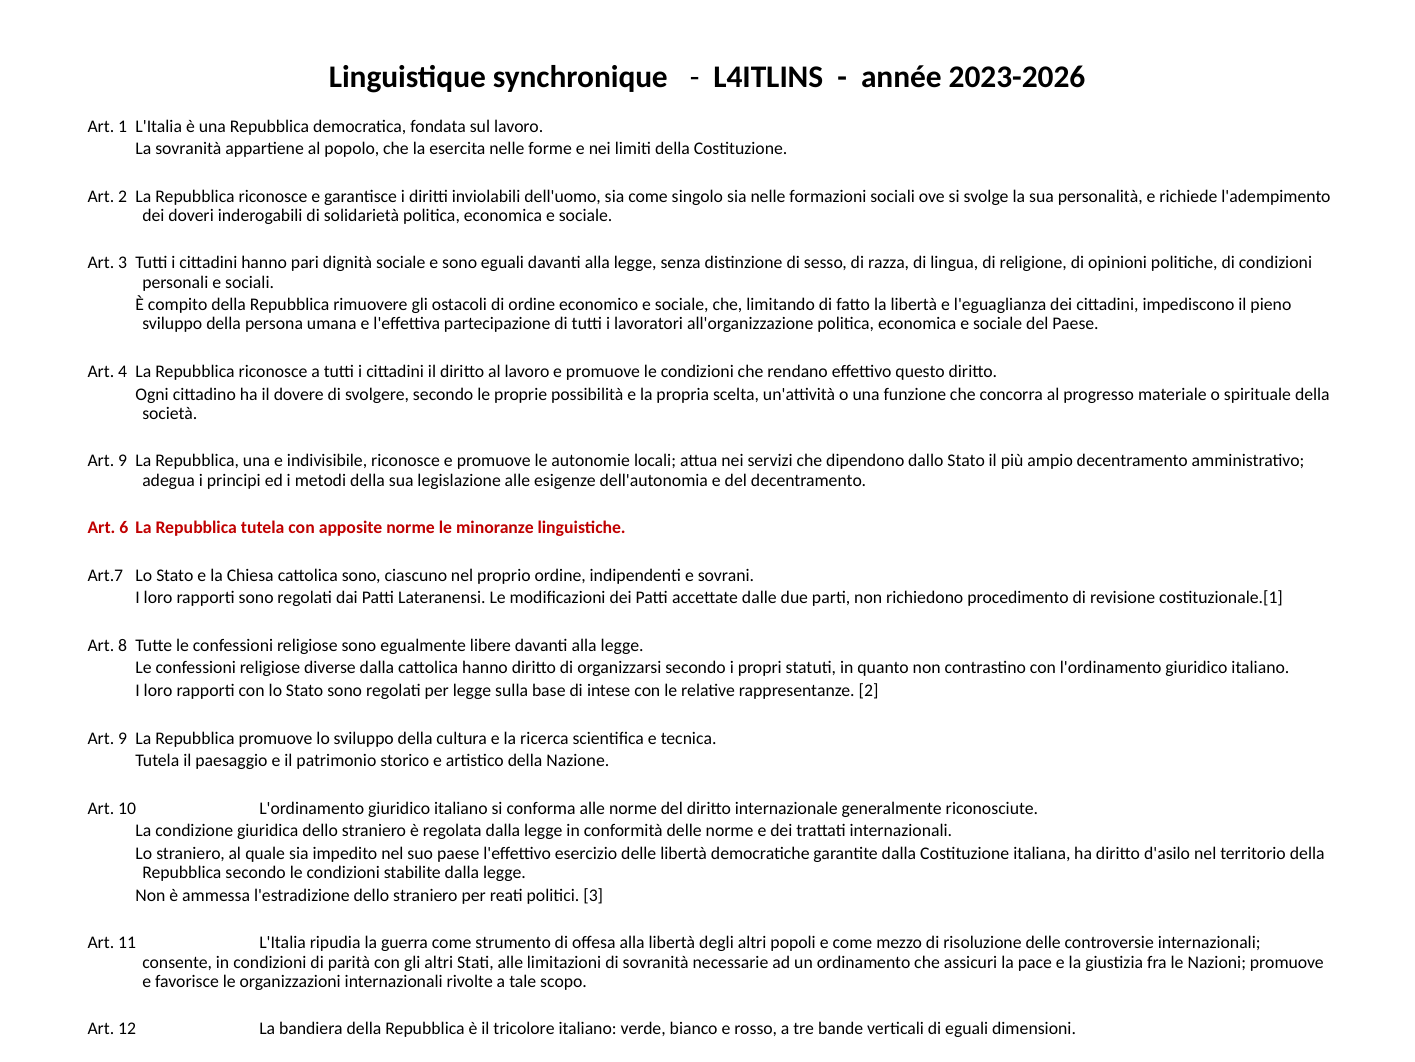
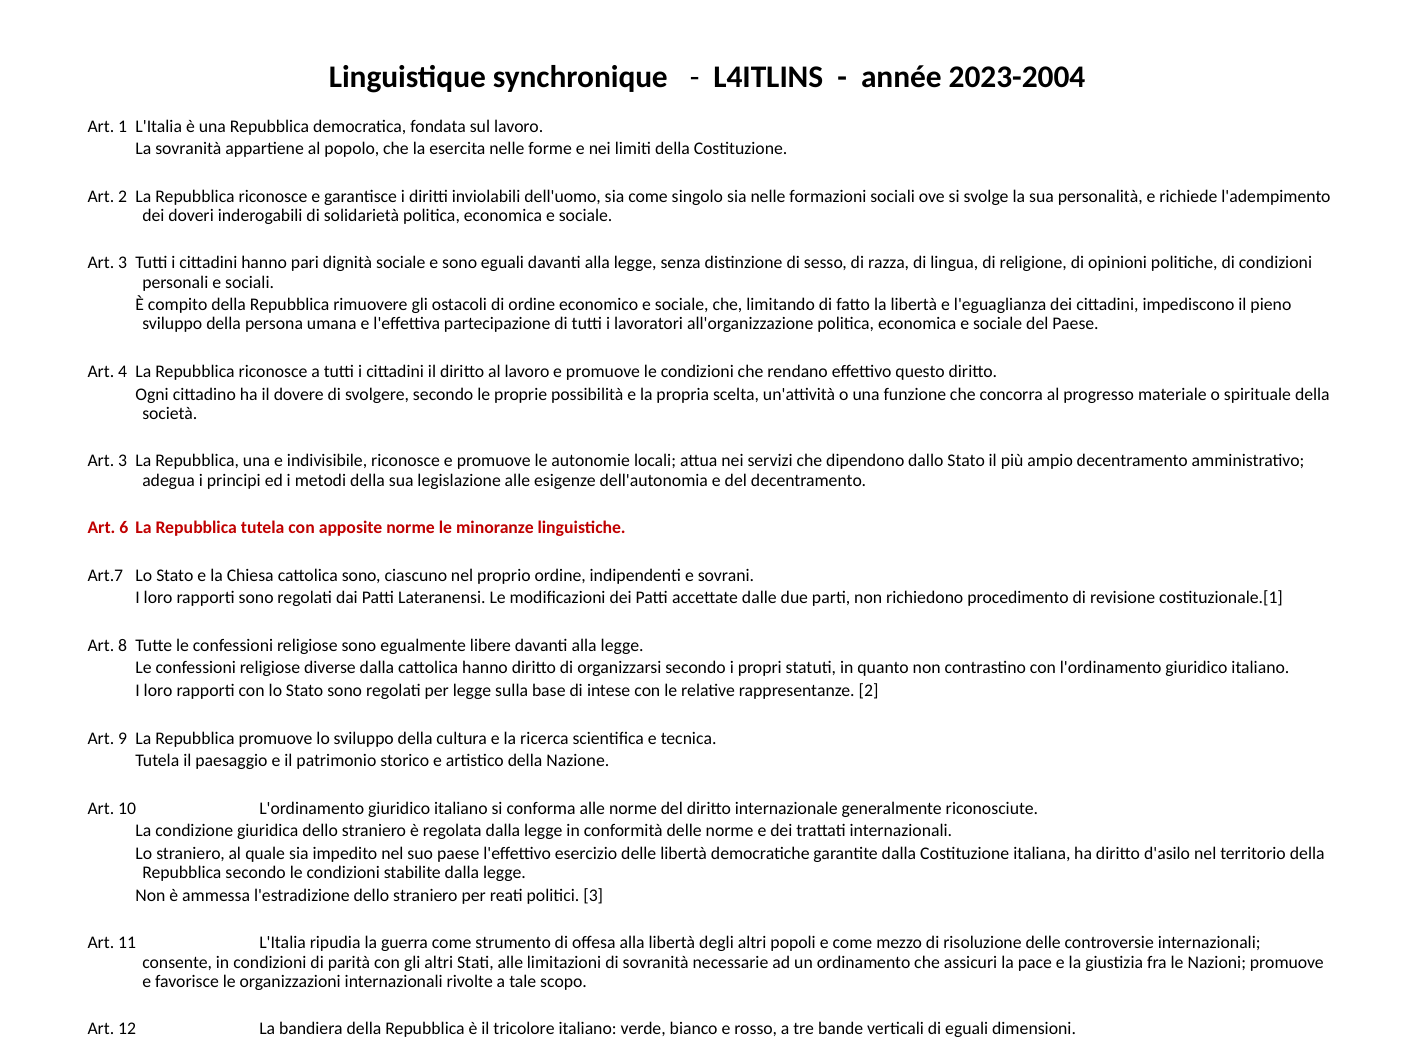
2023-2026: 2023-2026 -> 2023-2004 (1017, 77)
9: 9 -> 3 (123, 461)
